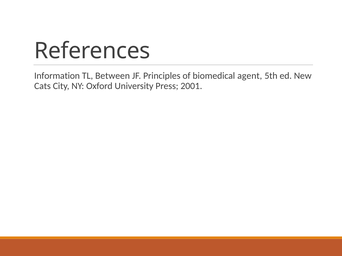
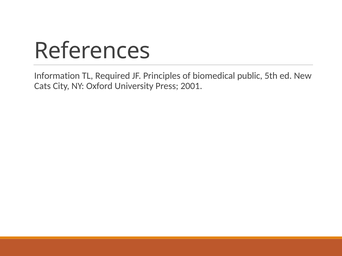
Between: Between -> Required (113, 76)
agent: agent -> public (250, 76)
